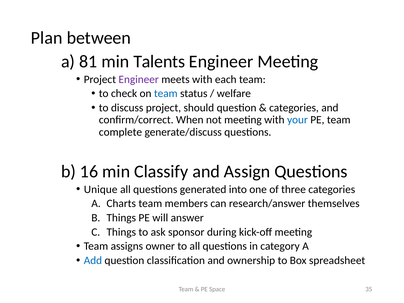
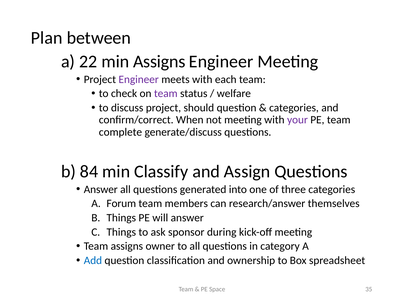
81: 81 -> 22 (88, 61)
min Talents: Talents -> Assigns (159, 61)
team colour: blue -> purple (166, 94)
your colour: blue -> purple (297, 120)
16: 16 -> 84 (89, 171)
Unique: Unique -> Answer (101, 189)
Charts: Charts -> Forum (121, 204)
